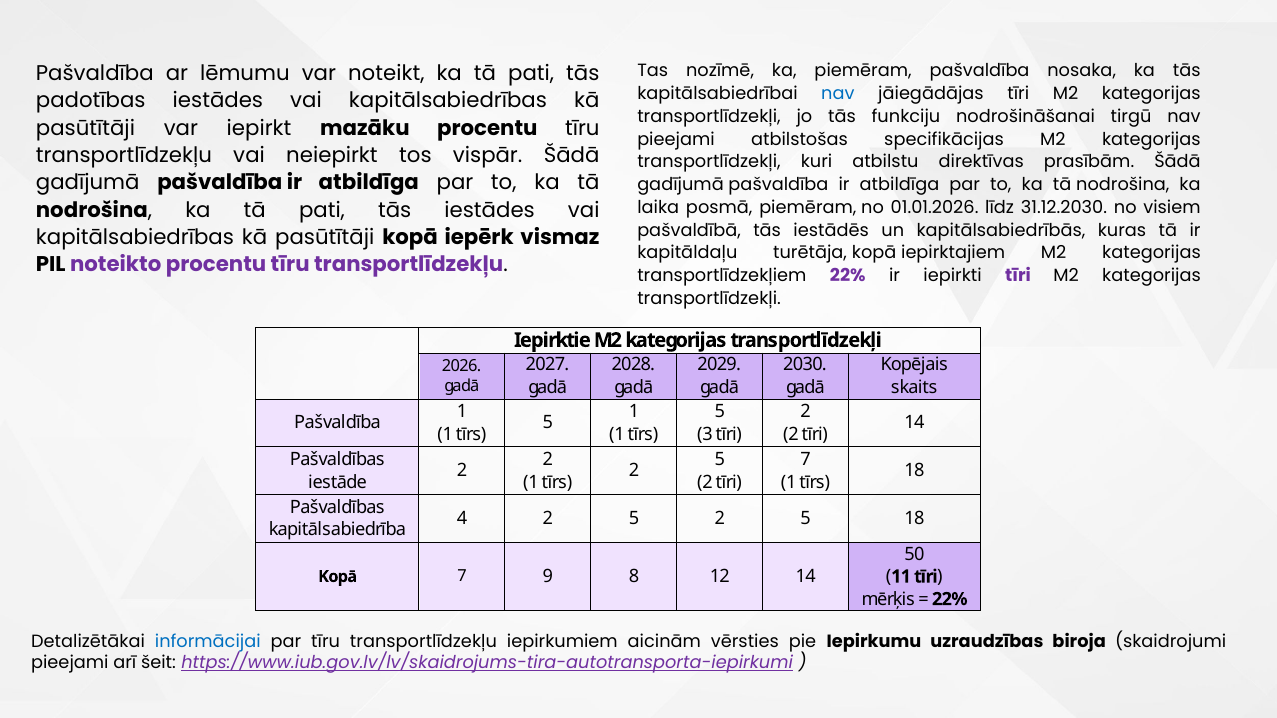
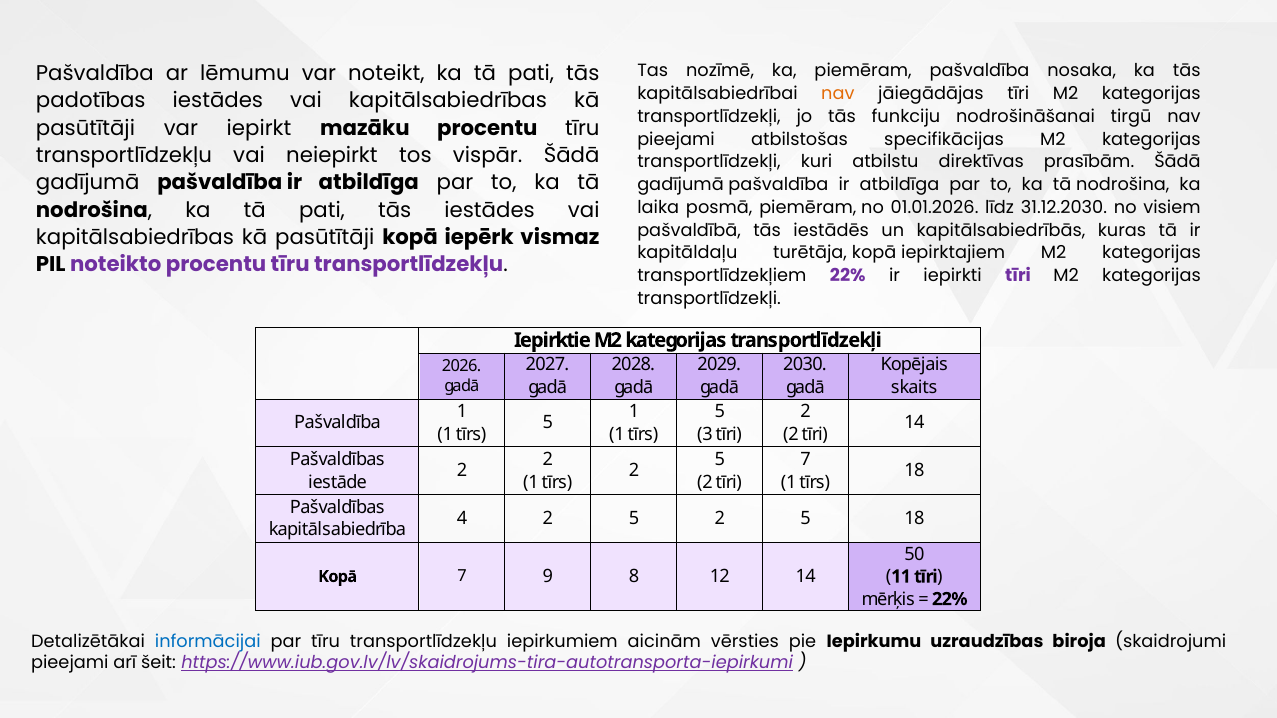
nav colour: blue -> orange (838, 94)
